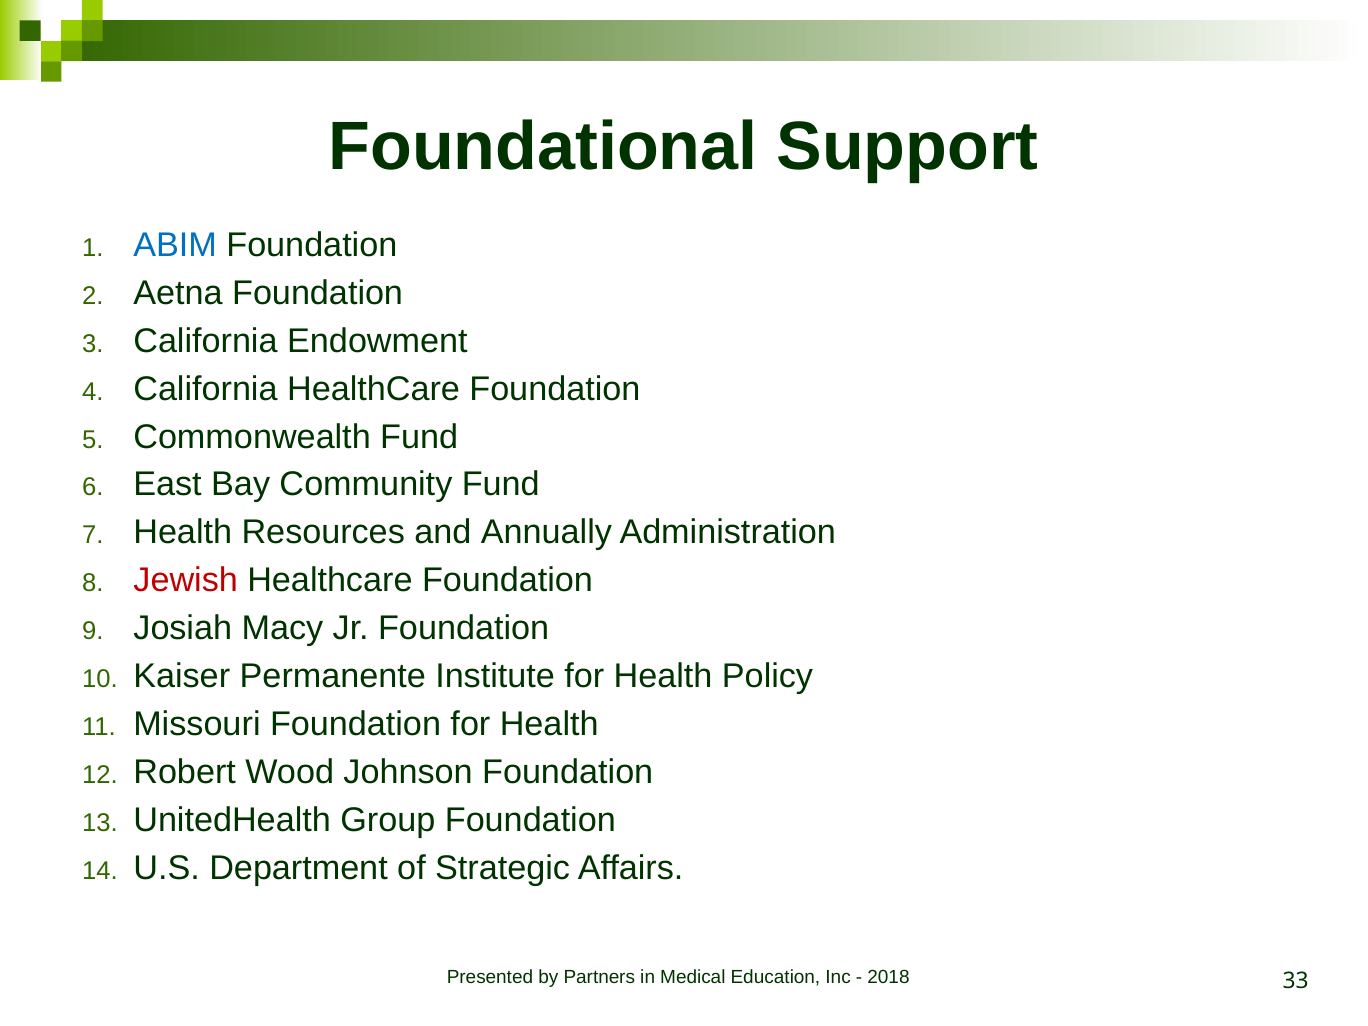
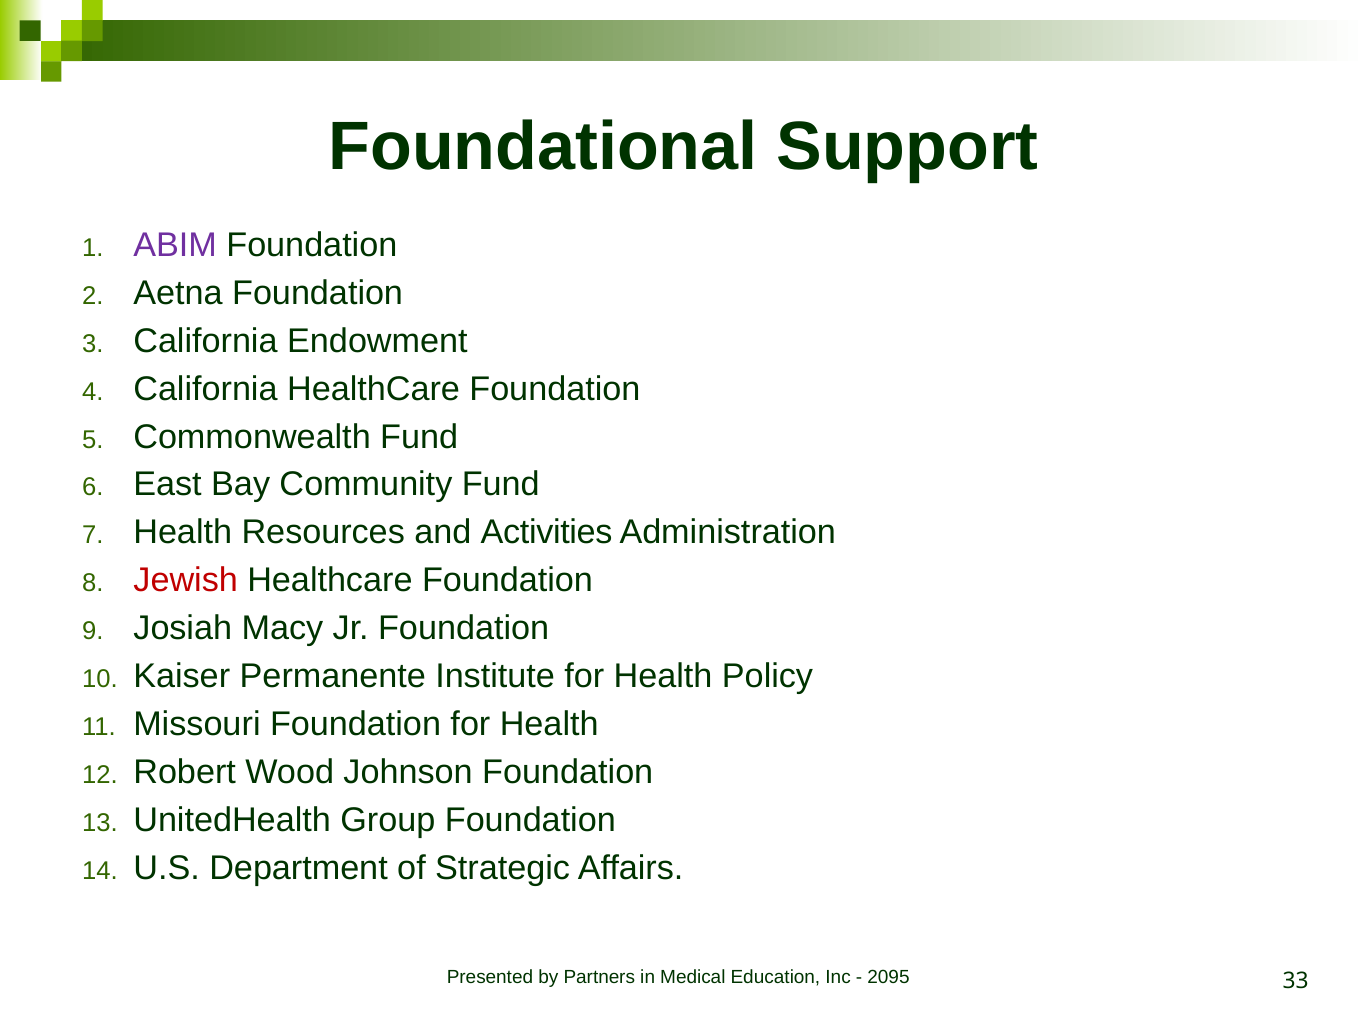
ABIM colour: blue -> purple (175, 245)
Annually: Annually -> Activities (547, 533)
2018: 2018 -> 2095 (889, 977)
